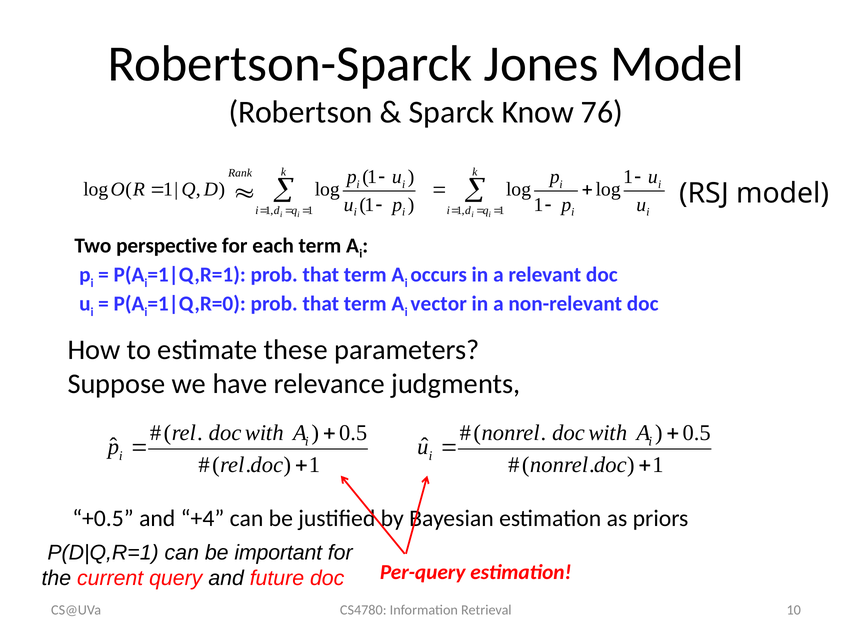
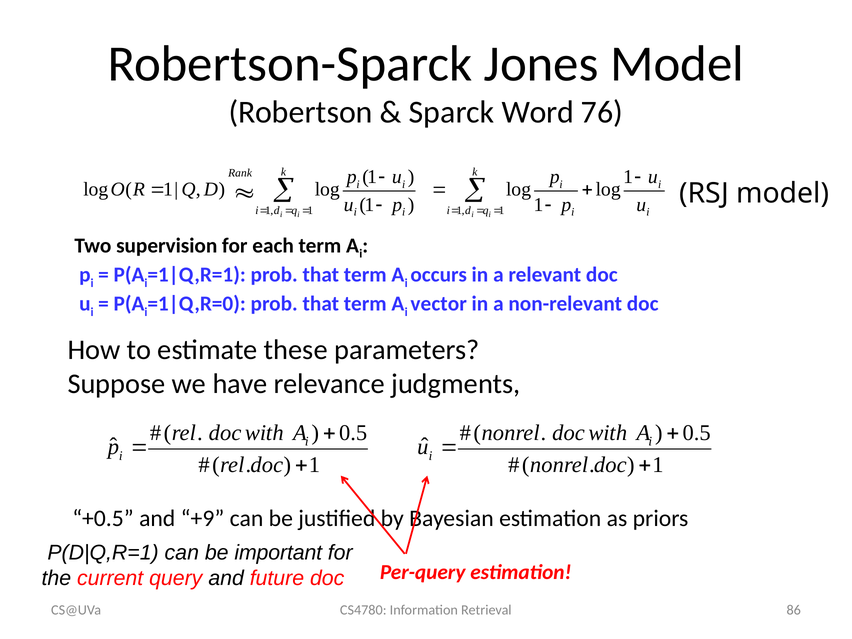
Know: Know -> Word (538, 112)
perspective: perspective -> supervision (167, 246)
+4: +4 -> +9 (203, 519)
10: 10 -> 86 (794, 610)
